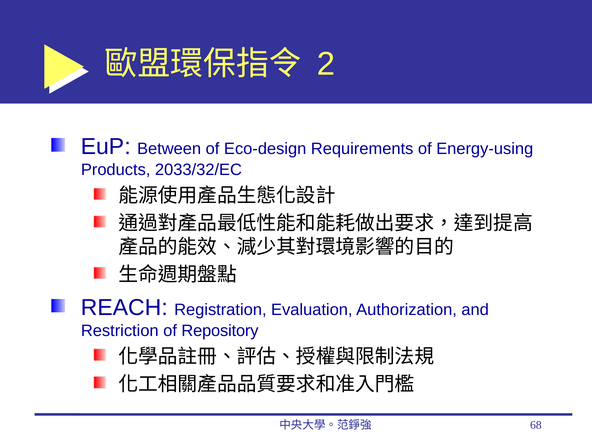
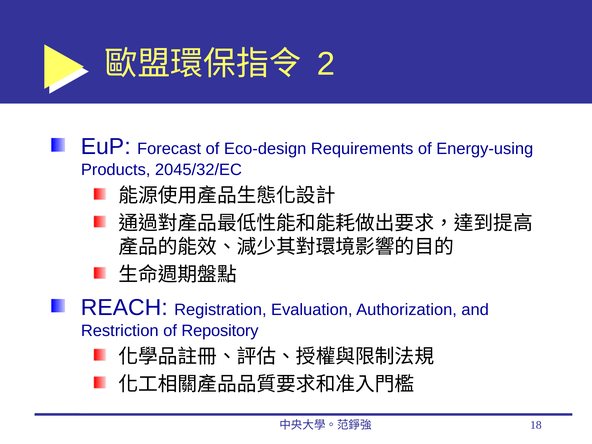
Between: Between -> Forecast (169, 149)
2033/32/EC: 2033/32/EC -> 2045/32/EC (198, 170)
68: 68 -> 18 (536, 425)
